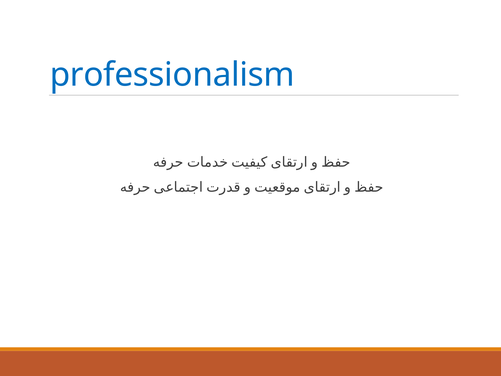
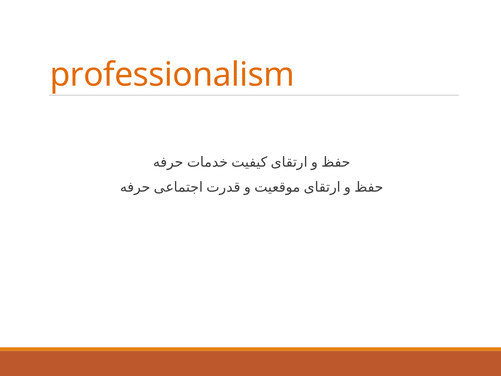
professionalism colour: blue -> orange (172, 75)
